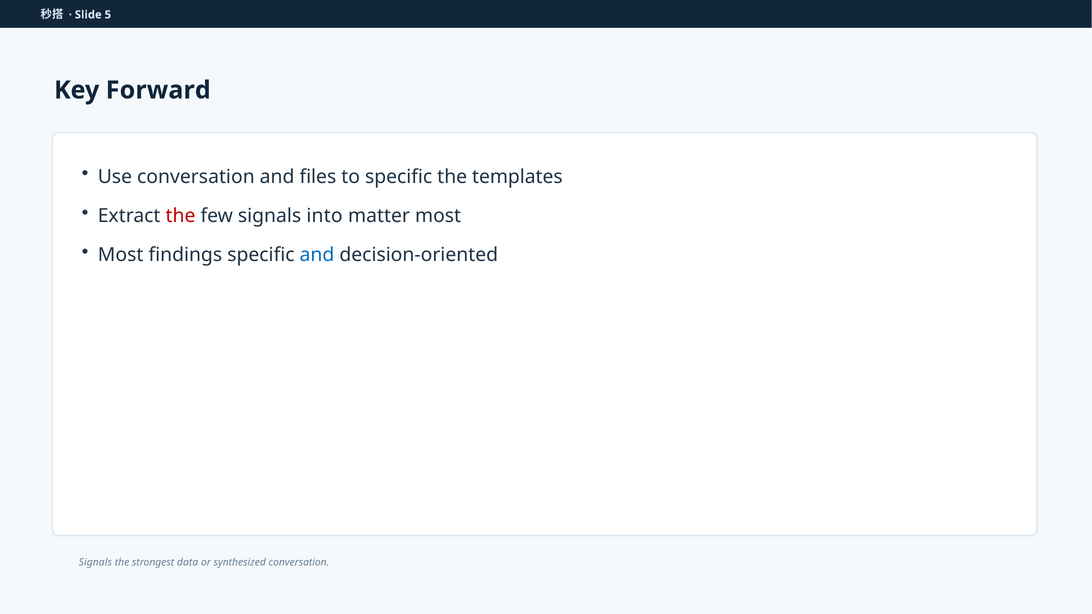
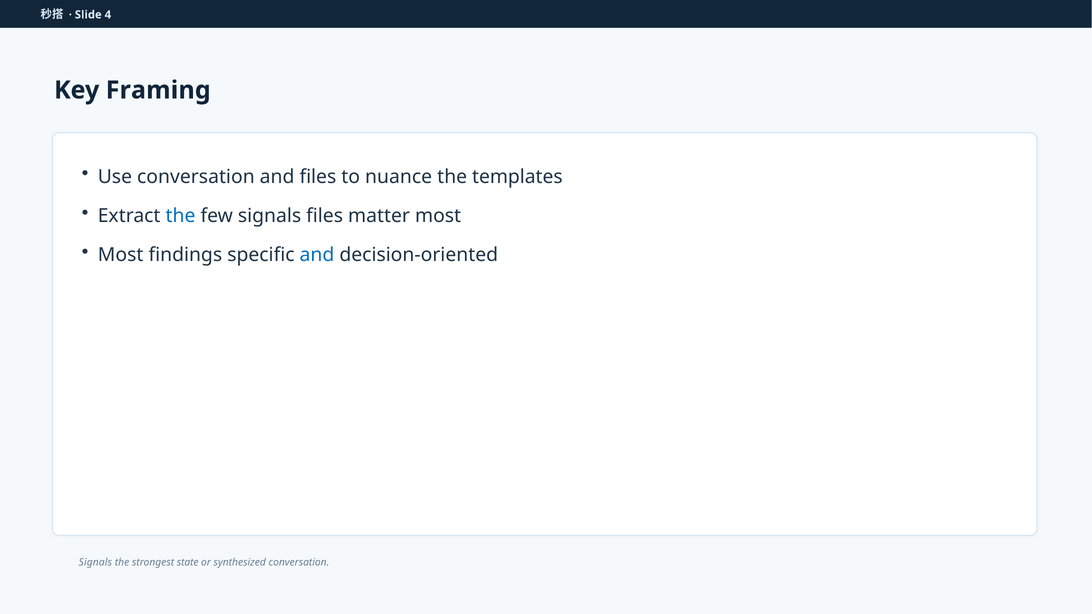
5: 5 -> 4 (108, 15)
Forward: Forward -> Framing (158, 90)
to specific: specific -> nuance (399, 177)
the colour: red -> blue (181, 216)
signals into: into -> files (325, 216)
data: data -> state (188, 563)
